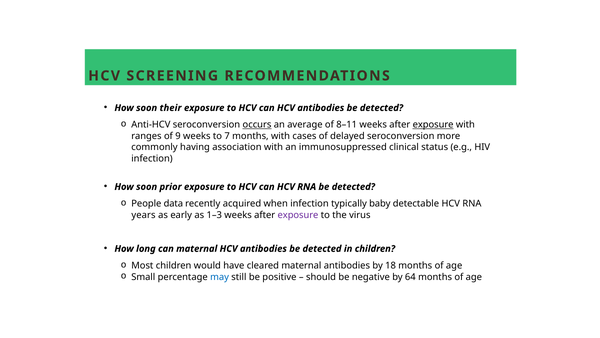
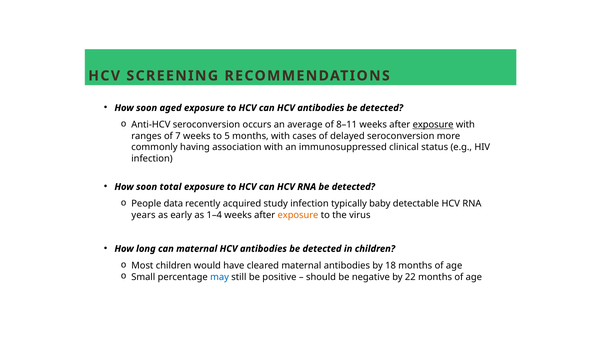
their: their -> aged (171, 108)
occurs underline: present -> none (257, 125)
9: 9 -> 7 (178, 136)
7: 7 -> 5 (227, 136)
prior: prior -> total (171, 187)
when: when -> study (276, 203)
1–3: 1–3 -> 1–4 (214, 215)
exposure colour: purple -> orange (298, 215)
64: 64 -> 22 (410, 277)
